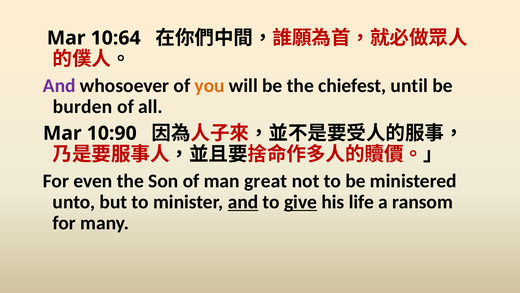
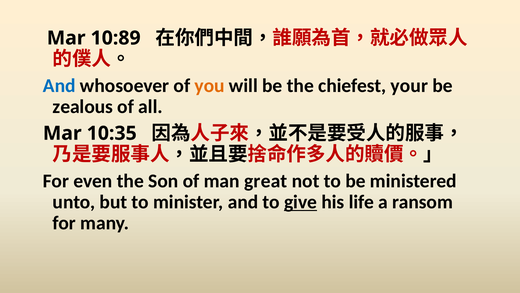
10:64: 10:64 -> 10:89 (116, 38)
And colour: purple -> blue (59, 86)
until: until -> your (409, 86)
burden: burden -> zealous (83, 107)
10:90: 10:90 -> 10:35 (112, 133)
and underline: present -> none (243, 202)
